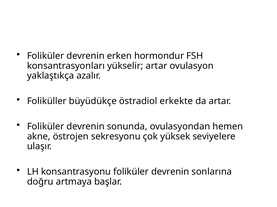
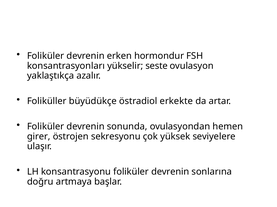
yükselir artar: artar -> seste (157, 66)
akne: akne -> girer (39, 137)
